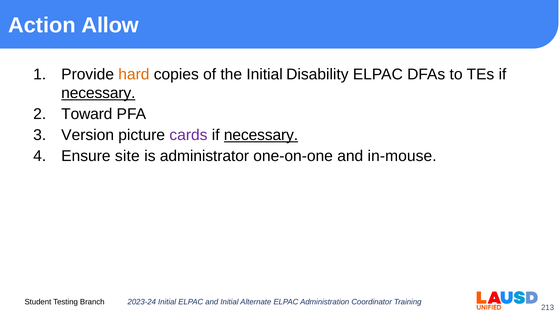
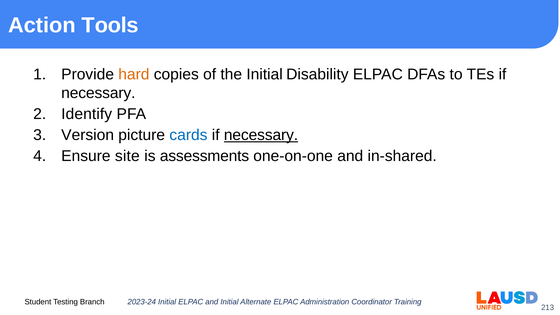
Allow: Allow -> Tools (110, 25)
necessary underline: present -> none (98, 93)
Toward: Toward -> Identify (87, 114)
cards colour: purple -> blue (188, 135)
administrator: administrator -> assessments (205, 156)
in-mouse: in-mouse -> in-shared (402, 156)
